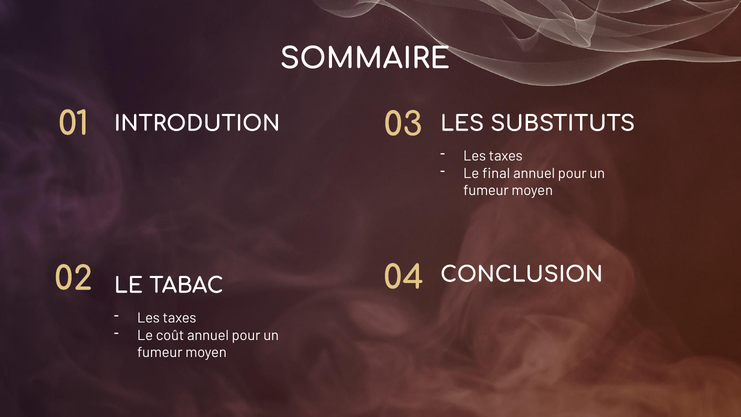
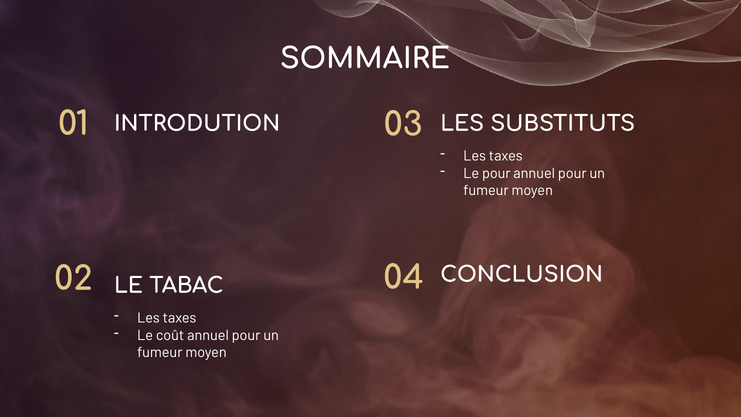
Le final: final -> pour (496, 173)
